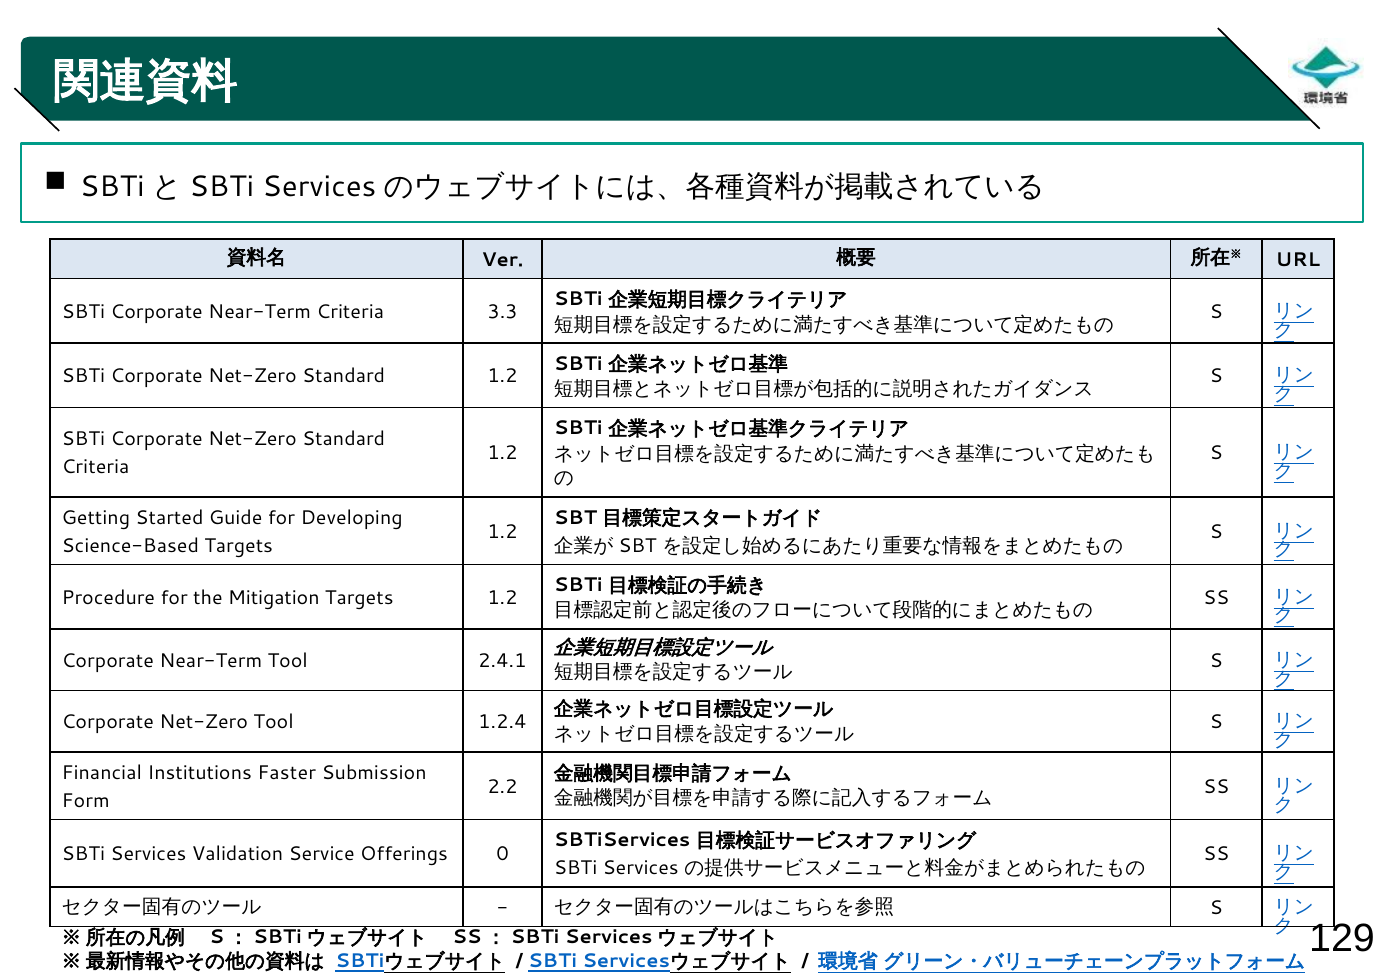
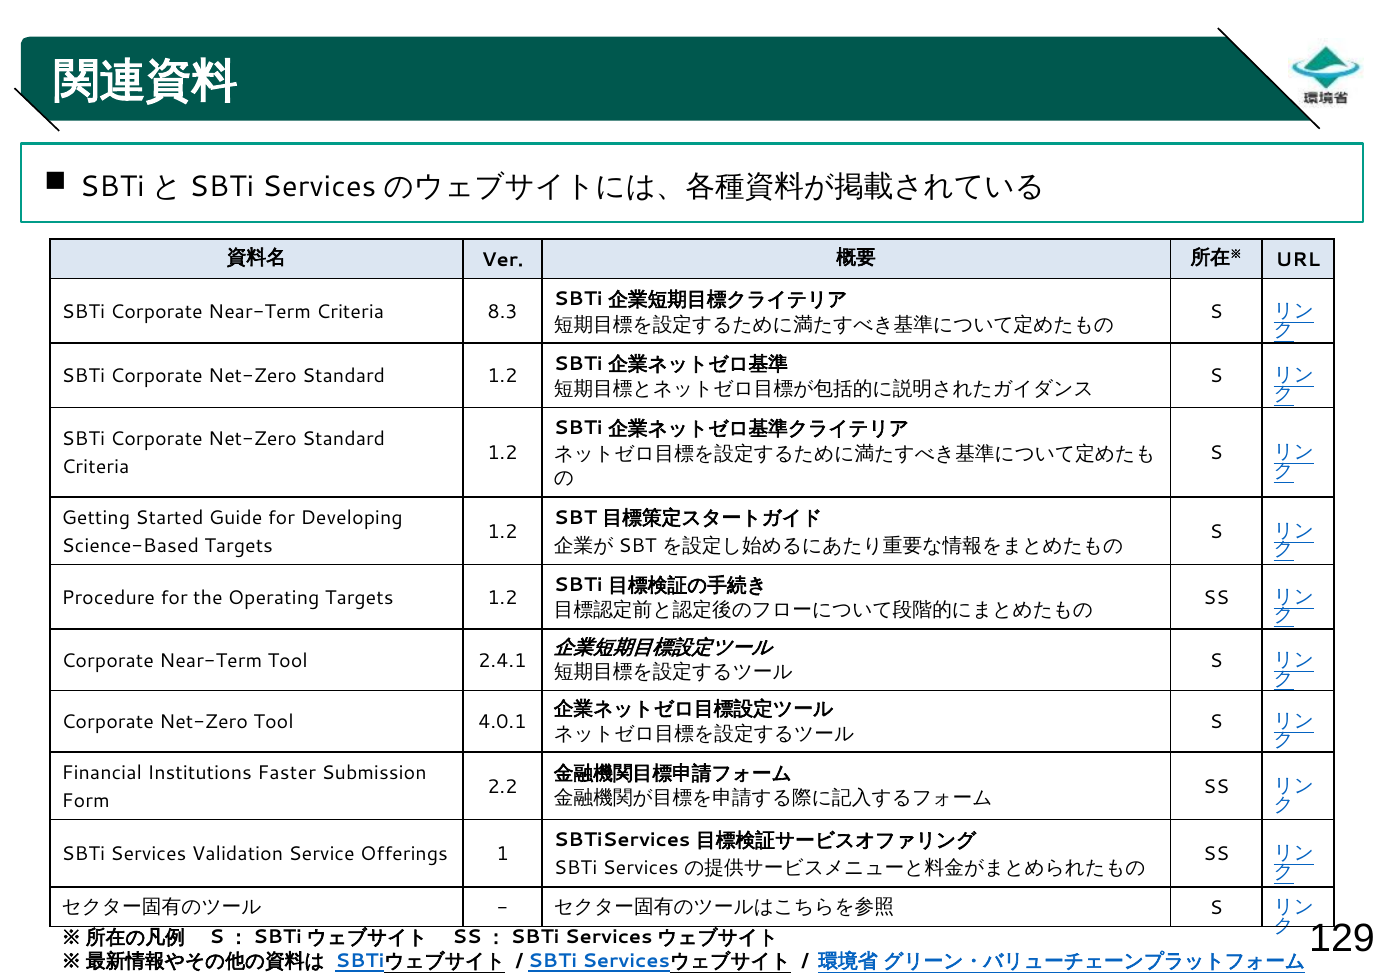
3.3: 3.3 -> 8.3 (503, 312)
Mitigation: Mitigation -> Operating (274, 598)
1.2.4: 1.2.4 -> 4.0.1 (502, 723)
0: 0 -> 1 (503, 855)
